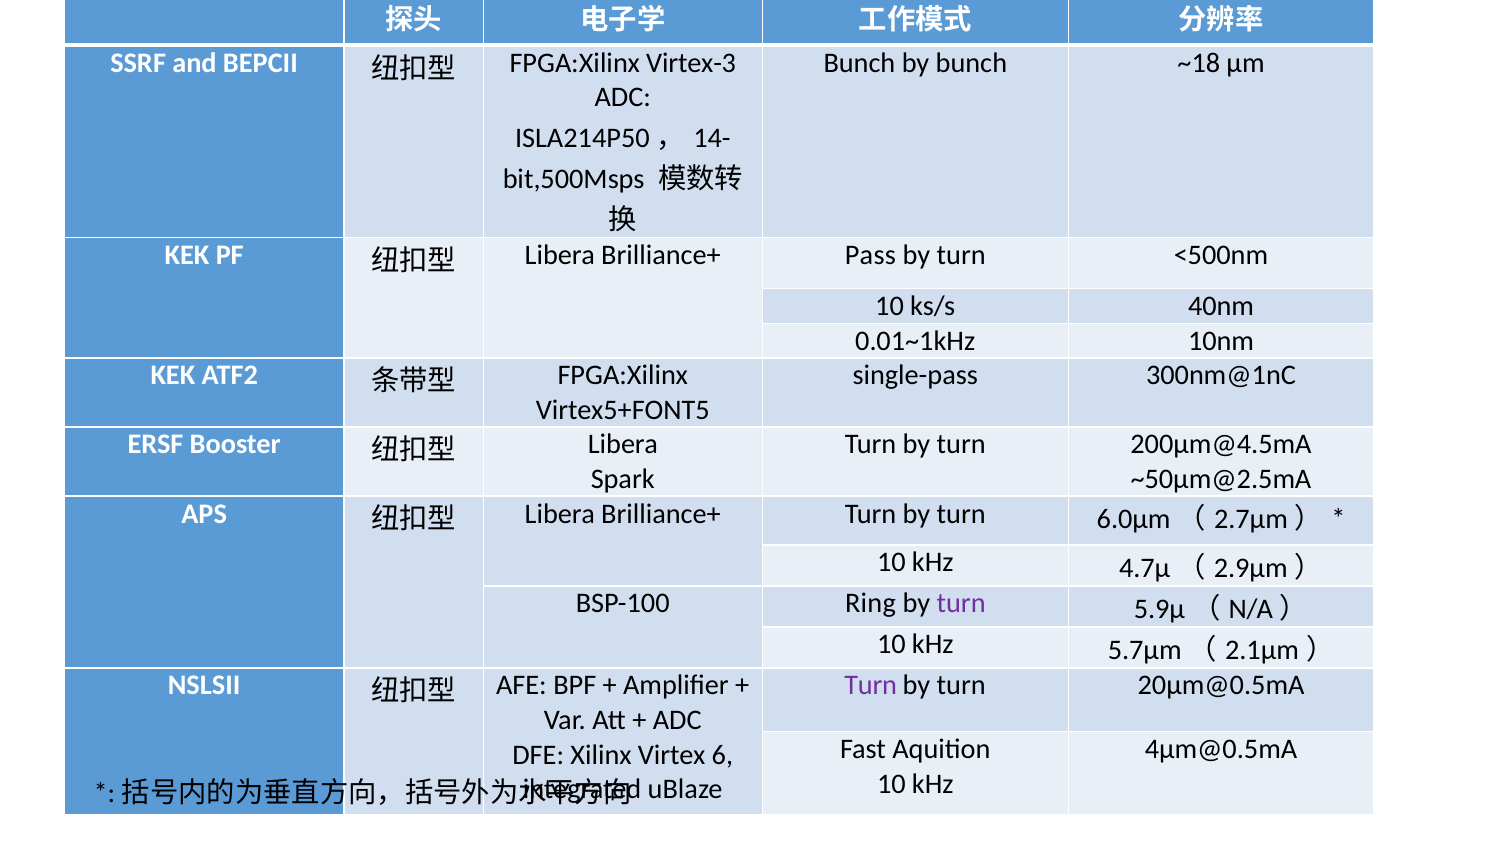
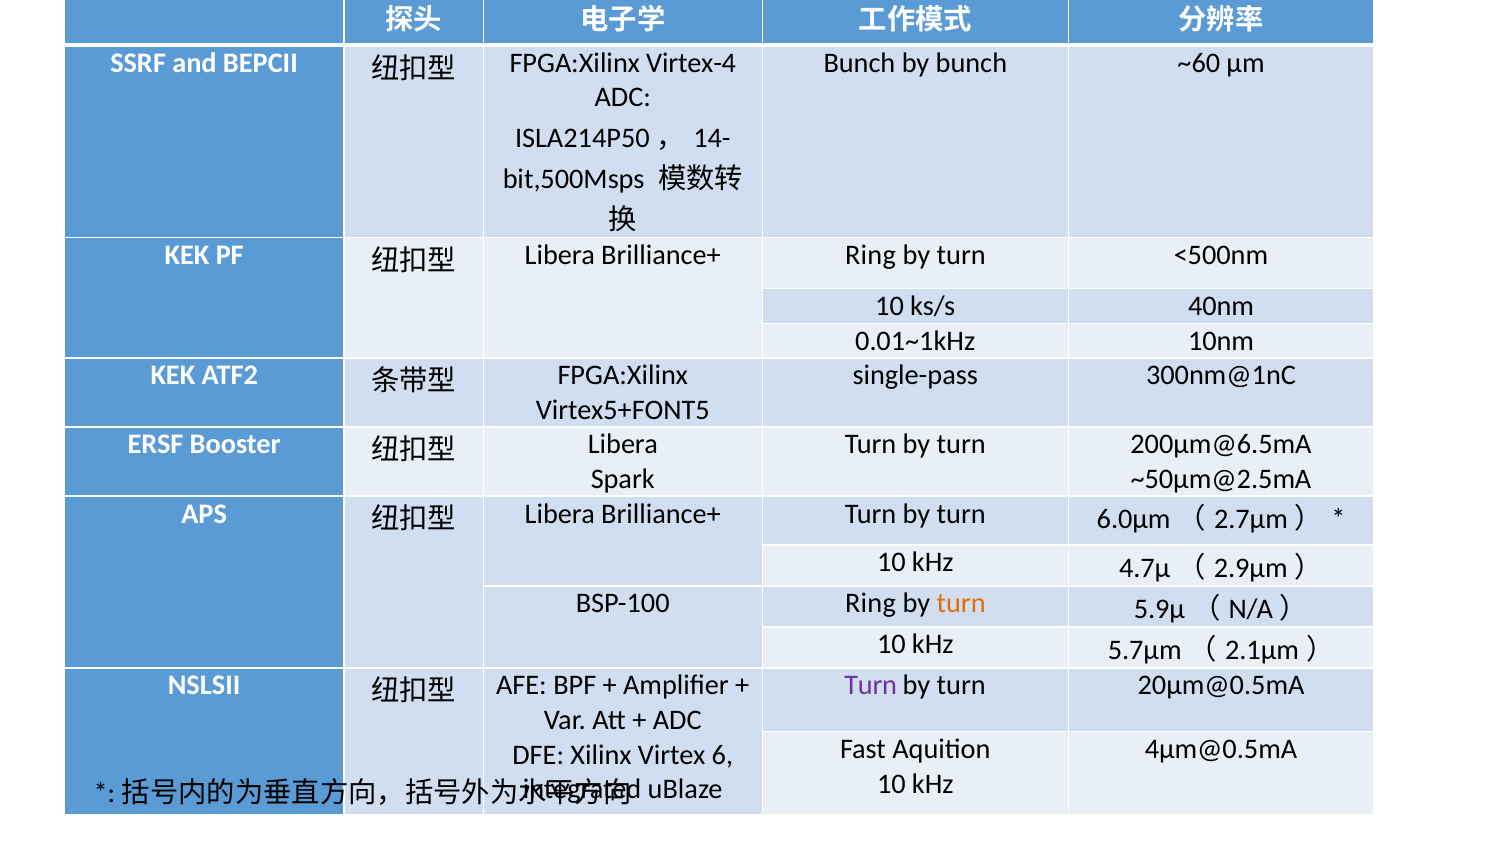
Virtex-3: Virtex-3 -> Virtex-4 (691, 63)
~18: ~18 -> ~60 (1199, 63)
Brilliance+ Pass: Pass -> Ring (870, 255)
200μm@4.5mA: 200μm@4.5mA -> 200μm@6.5mA (1221, 445)
turn colour: purple -> orange (961, 604)
